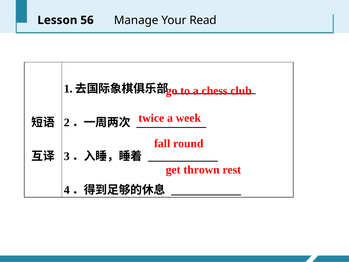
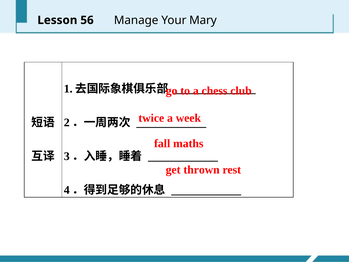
Read: Read -> Mary (203, 20)
round: round -> maths (188, 144)
